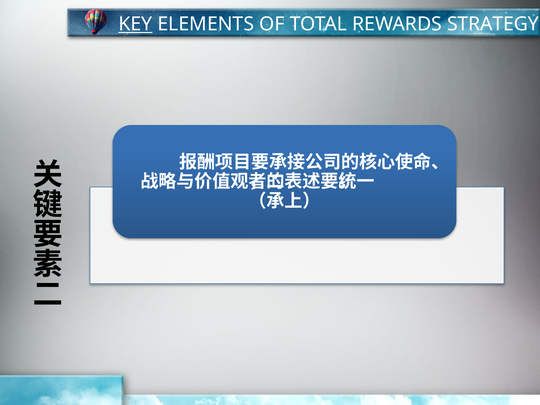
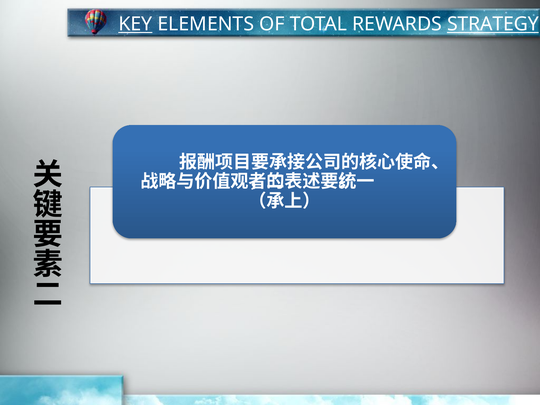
STRATEGY underline: none -> present (493, 24)
